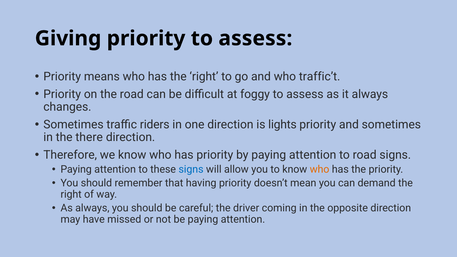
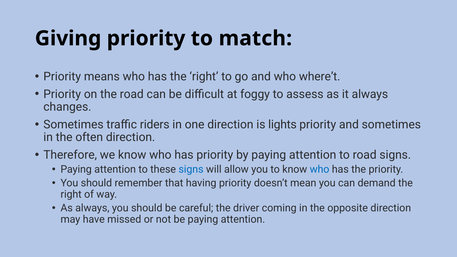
priority to assess: assess -> match (255, 38)
traffic’t: traffic’t -> where’t (320, 76)
there: there -> often (89, 137)
who colour: orange -> blue (320, 169)
